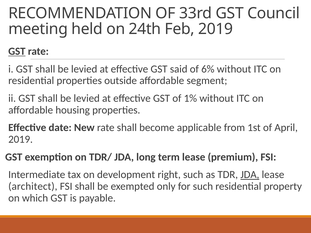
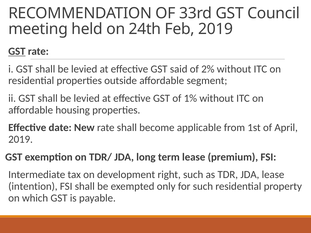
6%: 6% -> 2% (208, 69)
JDA underline: present -> none (250, 175)
architect: architect -> intention (33, 187)
